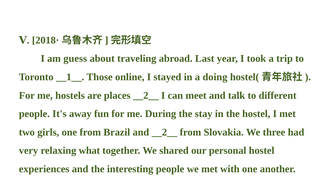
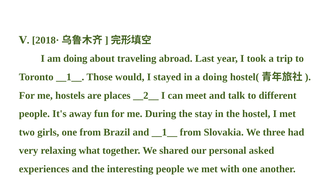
am guess: guess -> doing (75, 59)
online: online -> would (130, 77)
and __2__: __2__ -> __1__ (164, 132)
personal hostel: hostel -> asked (262, 151)
